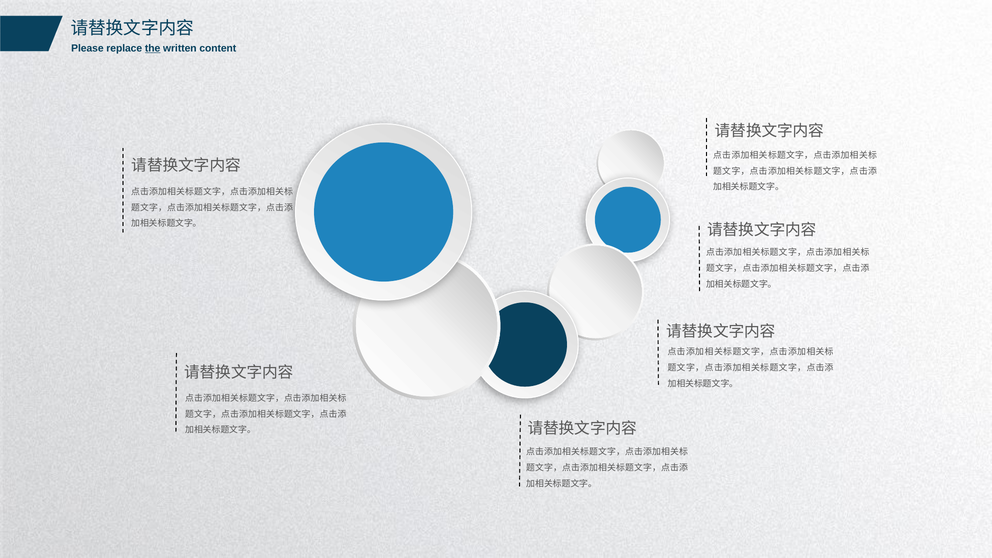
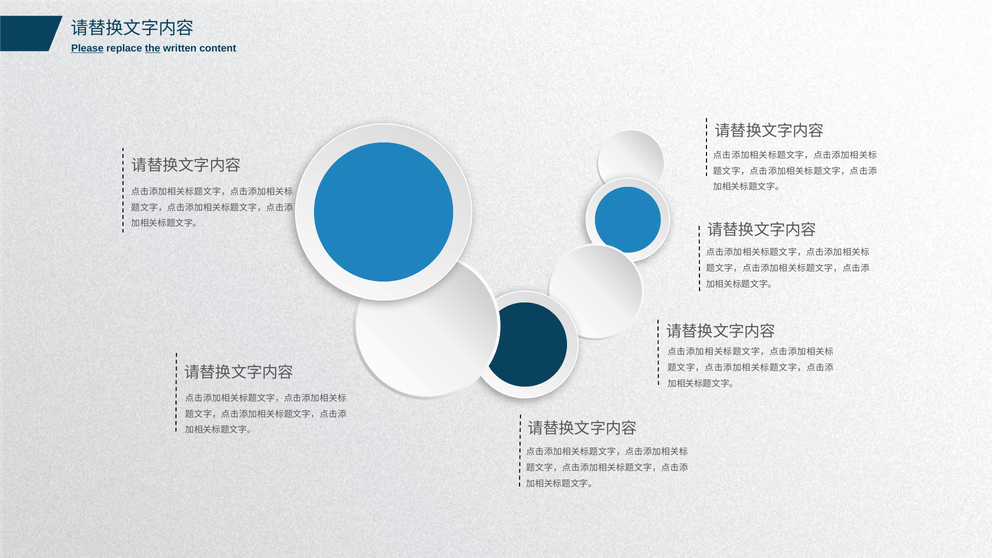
Please underline: none -> present (87, 48)
